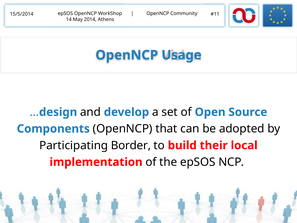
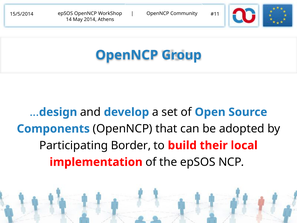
Usage: Usage -> Group (182, 55)
